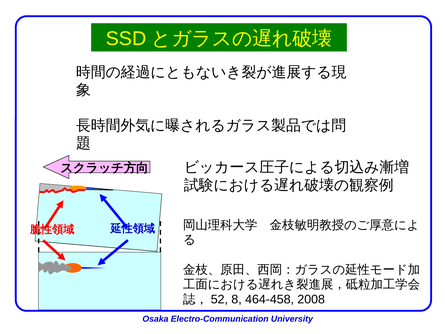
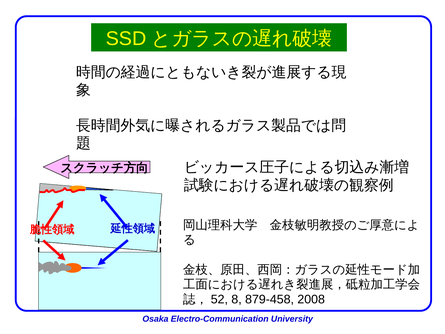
464-458: 464-458 -> 879-458 (270, 299)
